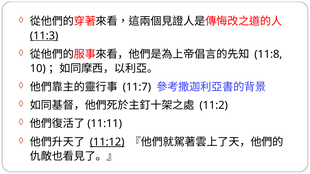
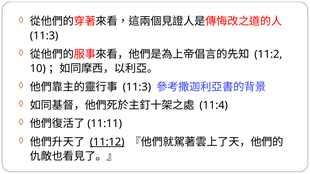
11:3 underline: present -> none (44, 36)
11:8: 11:8 -> 11:2 (268, 54)
11:7: 11:7 -> 11:3 (137, 87)
11:2: 11:2 -> 11:4 (214, 105)
